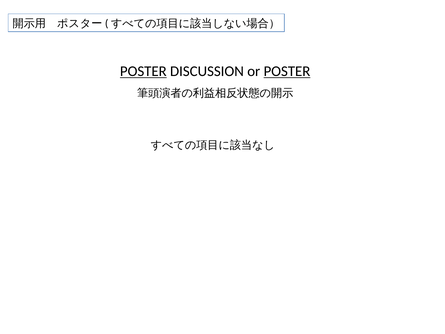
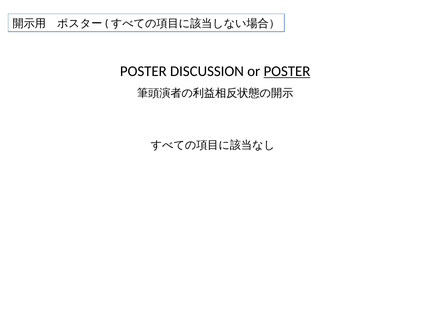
POSTER underline: present -> none (143, 71)
